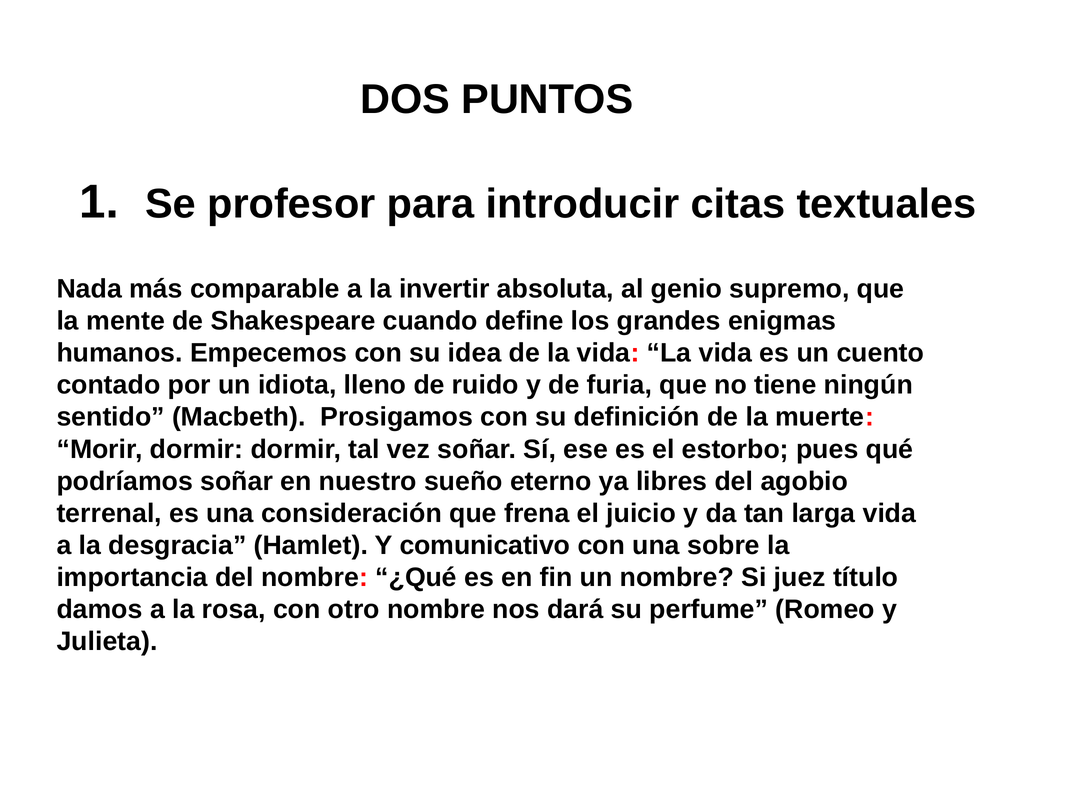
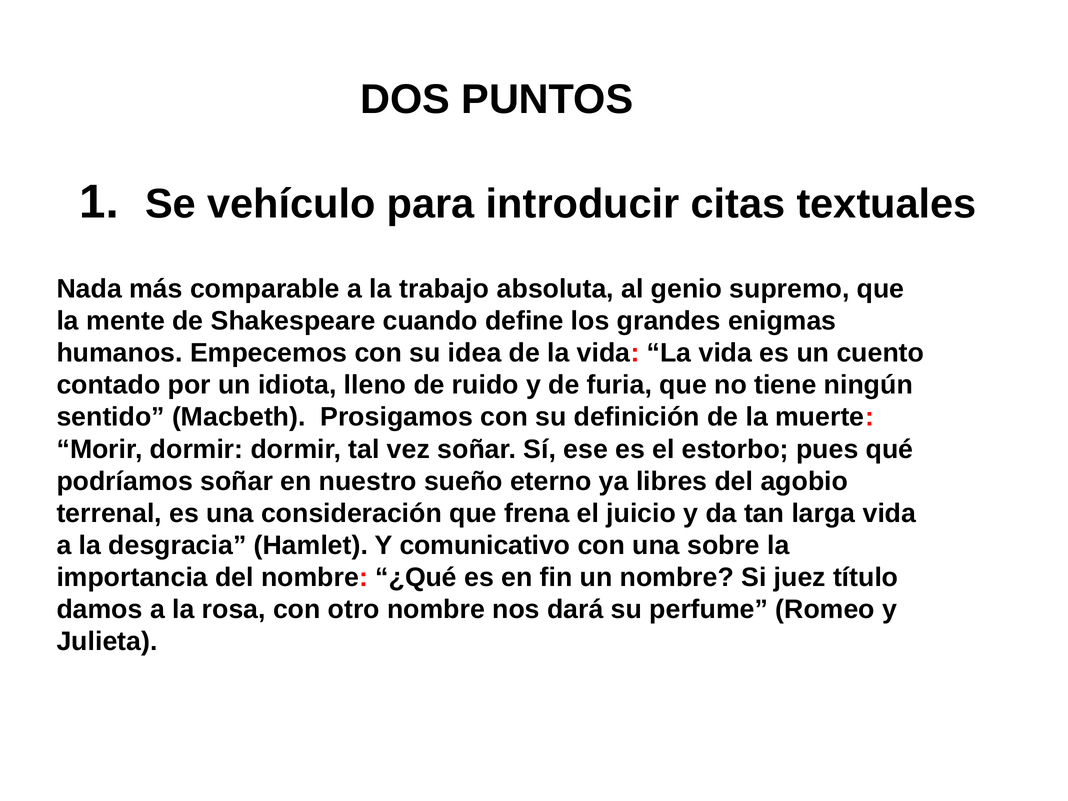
profesor: profesor -> vehículo (291, 204)
invertir: invertir -> trabajo (444, 289)
